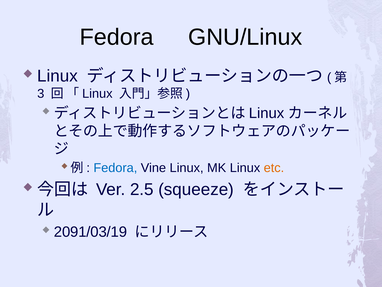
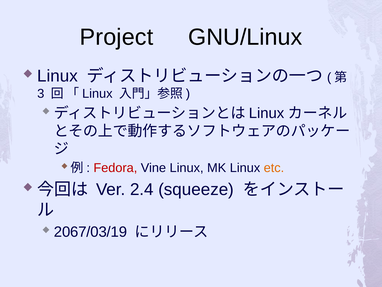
Fedora: Fedora -> Project (116, 37)
Fedora colour: blue -> red (115, 168)
2.5: 2.5 -> 2.4 (142, 189)
2091/03/19: 2091/03/19 -> 2067/03/19 (91, 231)
